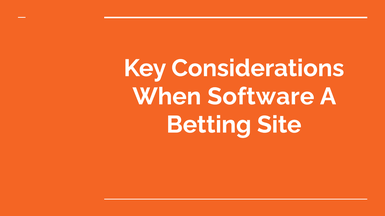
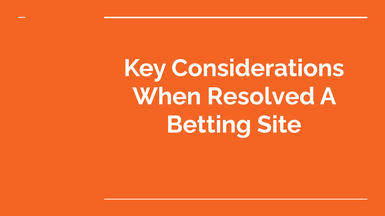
Software: Software -> Resolved (261, 97)
